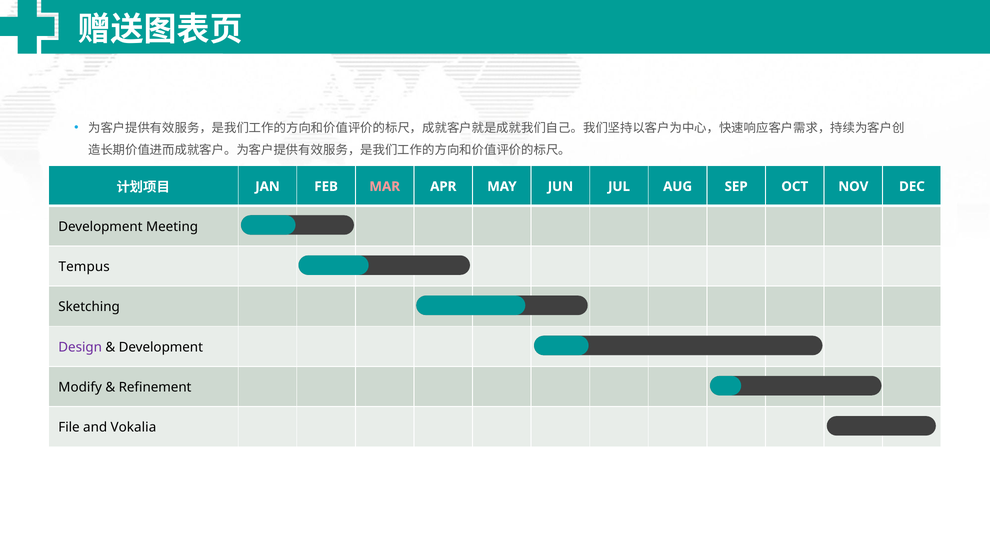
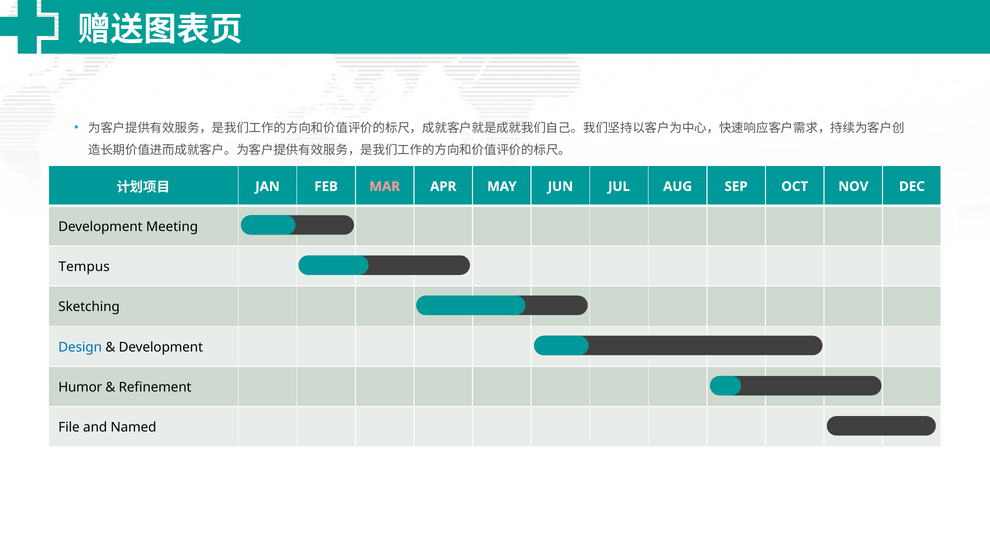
Design colour: purple -> blue (80, 347)
Modify: Modify -> Humor (80, 387)
Vokalia: Vokalia -> Named (133, 427)
